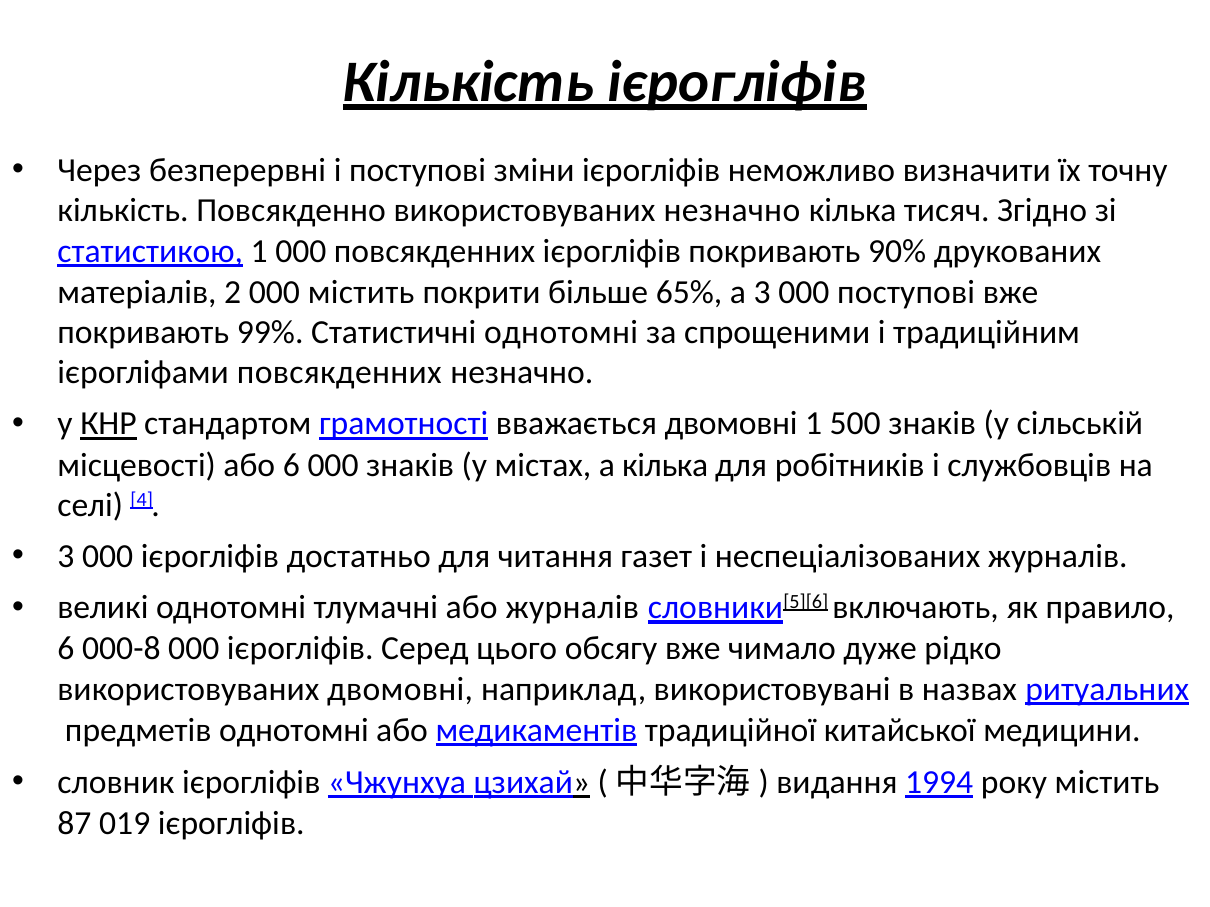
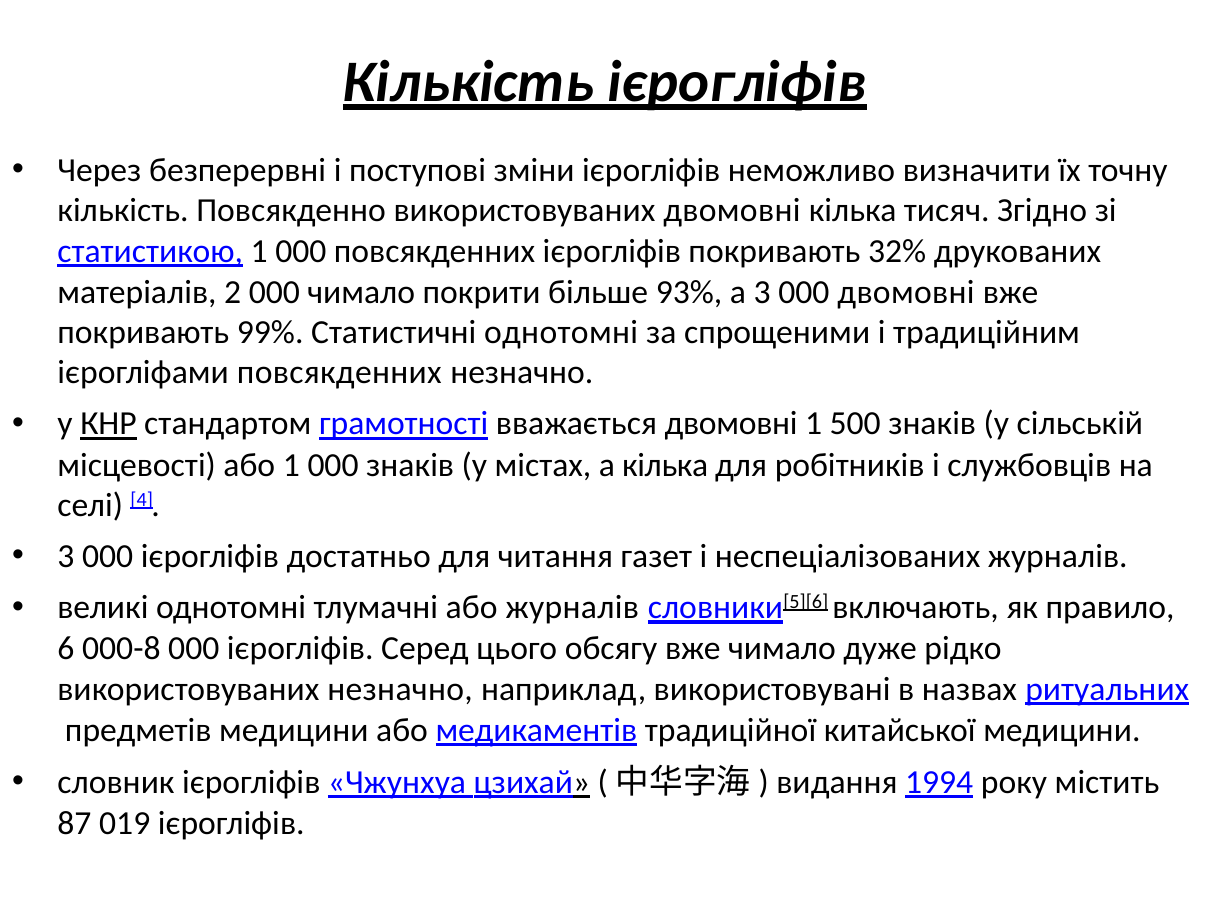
використовуваних незначно: незначно -> двомовні (732, 211)
90%: 90% -> 32% (897, 251)
000 містить: містить -> чимало (361, 292)
65%: 65% -> 93% (689, 292)
000 поступові: поступові -> двомовні (906, 292)
або 6: 6 -> 1 (291, 465)
використовуваних двомовні: двомовні -> незначно (400, 689)
предметів однотомні: однотомні -> медицини (294, 730)
